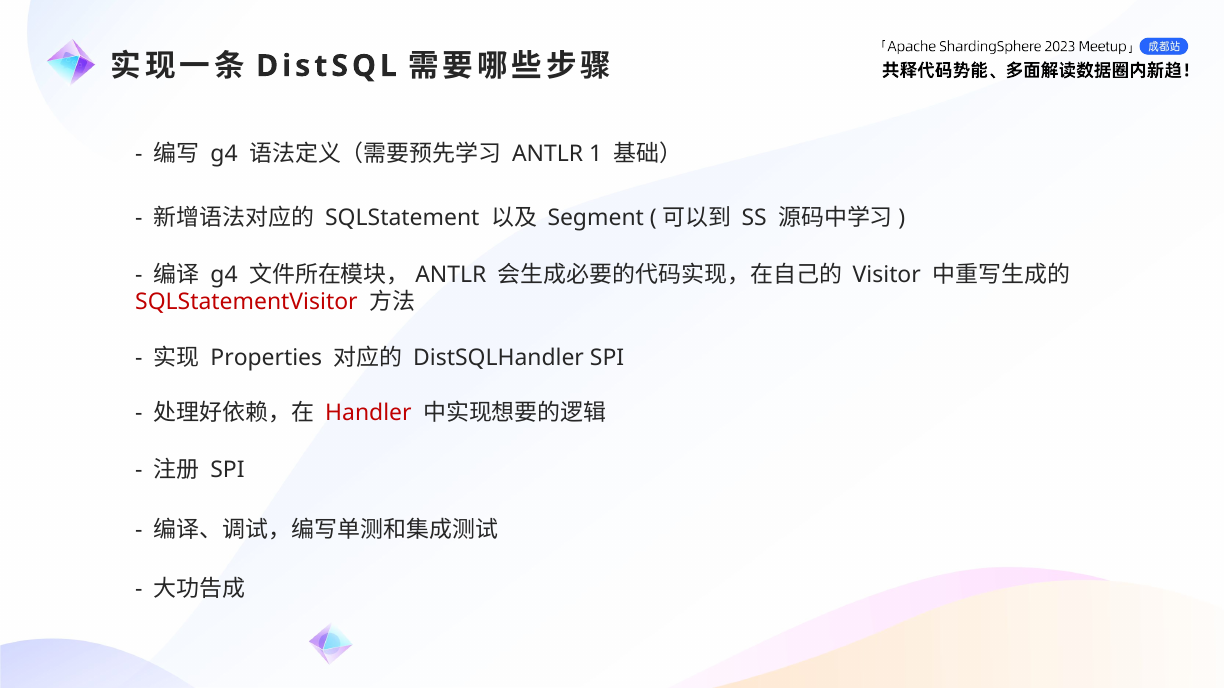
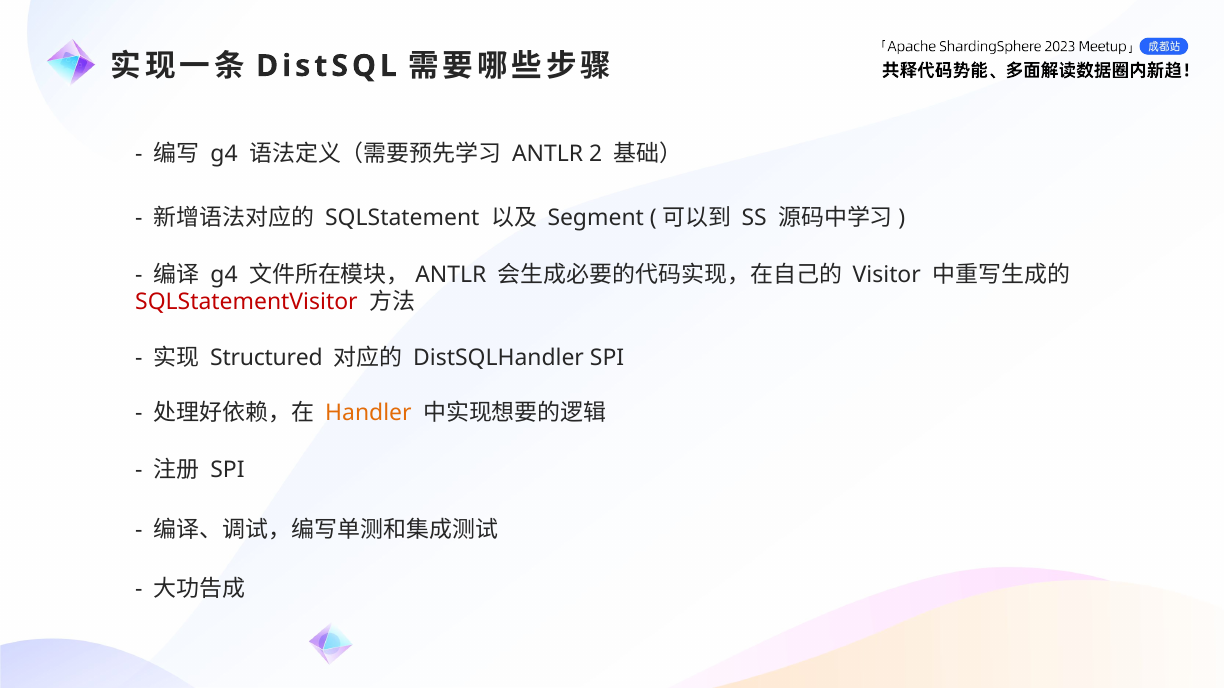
1: 1 -> 2 (596, 155)
Properties: Properties -> Structured (266, 358)
Handler colour: red -> orange (368, 414)
